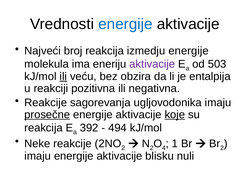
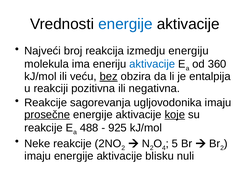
izmedju energije: energije -> energiju (189, 51)
aktivacije colour: purple -> blue (152, 64)
503: 503 -> 360 (217, 64)
ili underline: present -> none (63, 77)
bez underline: none -> present (109, 77)
reakcija: reakcija -> reakcije (44, 128)
392: 392 -> 488 (89, 128)
494: 494 -> 925 (117, 128)
1: 1 -> 5 (175, 144)
